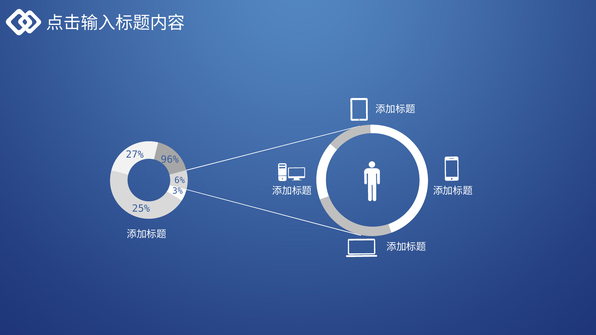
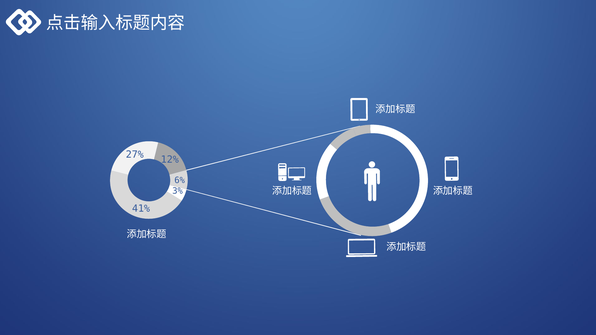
96%: 96% -> 12% (170, 160)
25%: 25% -> 41% (141, 209)
